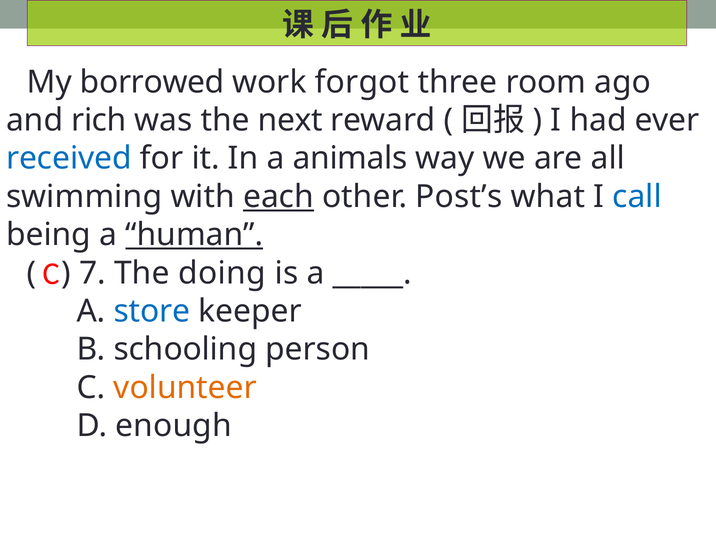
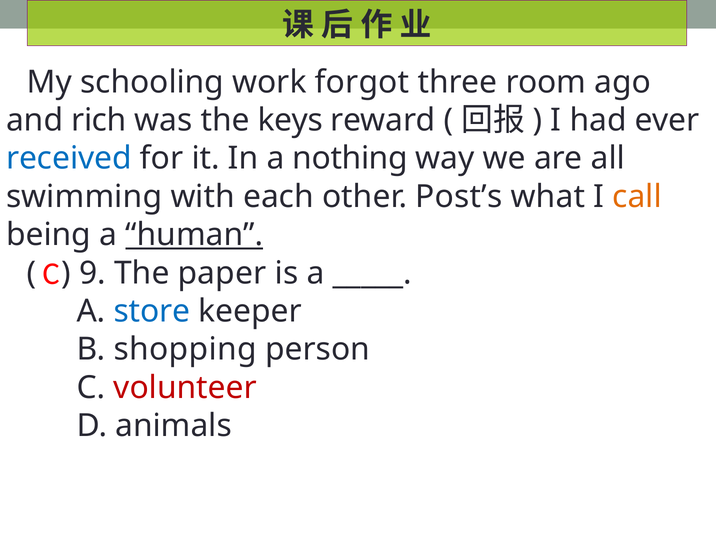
borrowed: borrowed -> schooling (152, 82)
next: next -> keys (290, 120)
animals: animals -> nothing (350, 158)
each underline: present -> none (278, 197)
call colour: blue -> orange (637, 197)
7: 7 -> 9 (92, 273)
doing: doing -> paper (222, 273)
schooling: schooling -> shopping (185, 349)
volunteer colour: orange -> red (185, 388)
enough: enough -> animals (174, 426)
